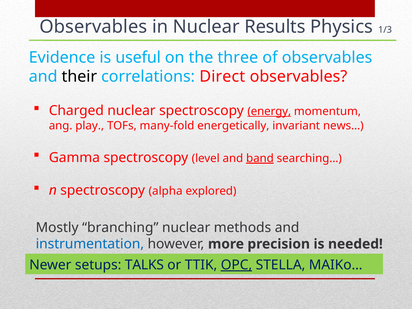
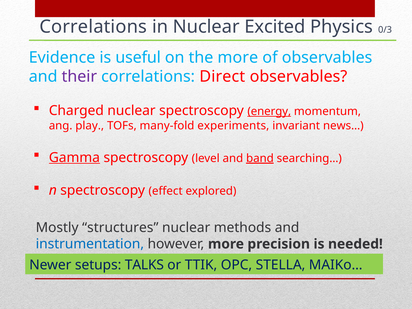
Observables: Observables -> Correlations (93, 27)
Results: Results -> Excited (275, 27)
1/3: 1/3 -> 0/3 (385, 30)
the three: three -> more (238, 57)
their colour: black -> purple (79, 77)
energetically: energetically -> experiments (233, 126)
Gamma underline: none -> present (74, 157)
alpha: alpha -> effect (166, 191)
branching: branching -> structures (120, 228)
OPC underline: present -> none (236, 265)
